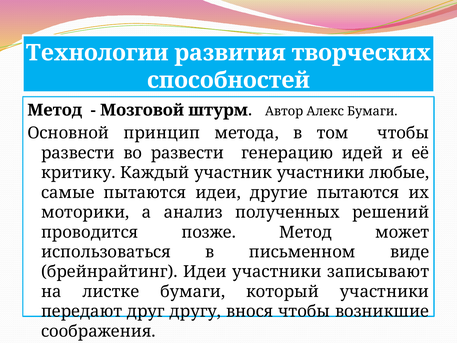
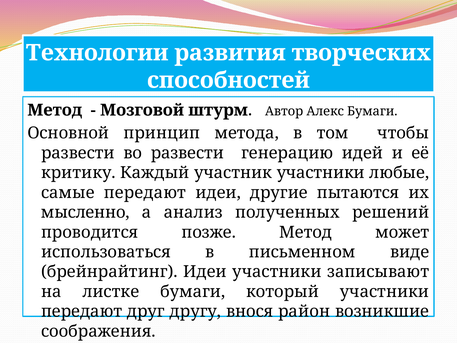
самые пытаются: пытаются -> передают (145, 192)
моторики: моторики -> мысленно (85, 212)
внося чтобы: чтобы -> район (304, 311)
